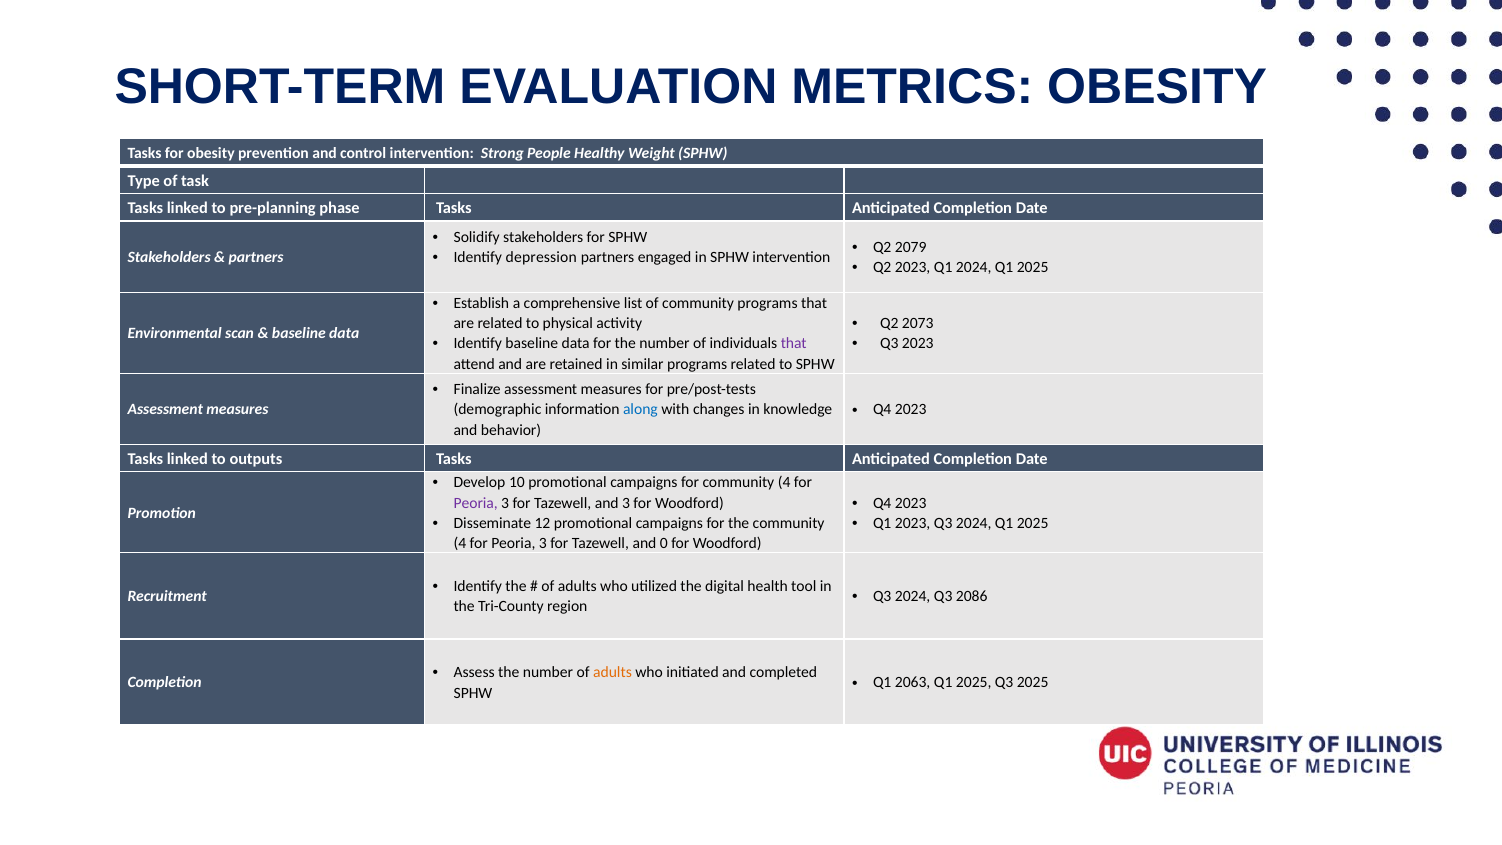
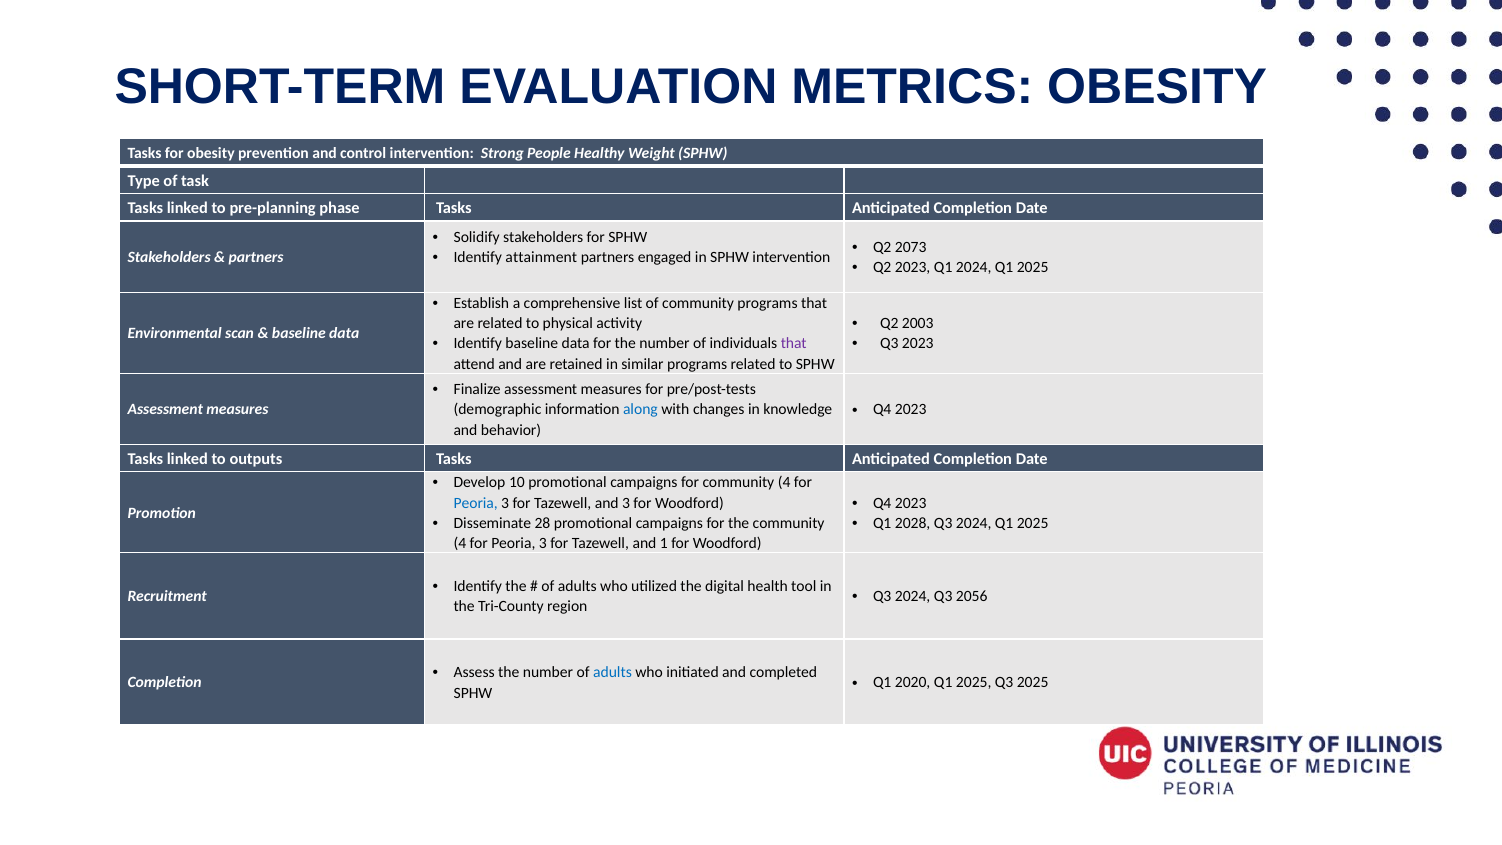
2079: 2079 -> 2073 (911, 247)
depression: depression -> attainment (541, 257)
2073: 2073 -> 2003 (918, 323)
Peoria colour: purple -> blue (476, 503)
12: 12 -> 28 (542, 523)
Q1 2023: 2023 -> 2028 (913, 523)
0: 0 -> 1 (664, 543)
2086: 2086 -> 2056 (972, 597)
adults colour: orange -> blue (612, 673)
2063: 2063 -> 2020 (913, 683)
